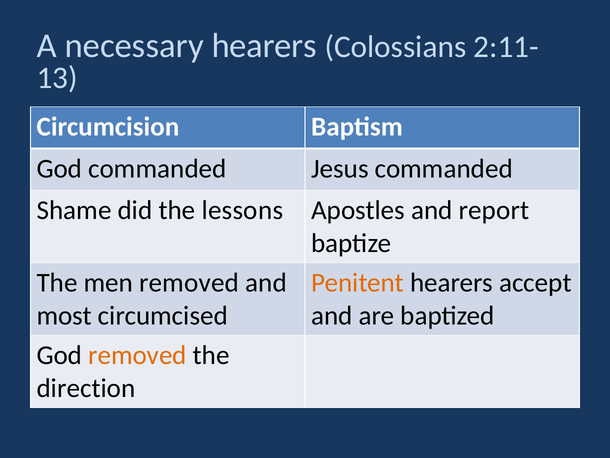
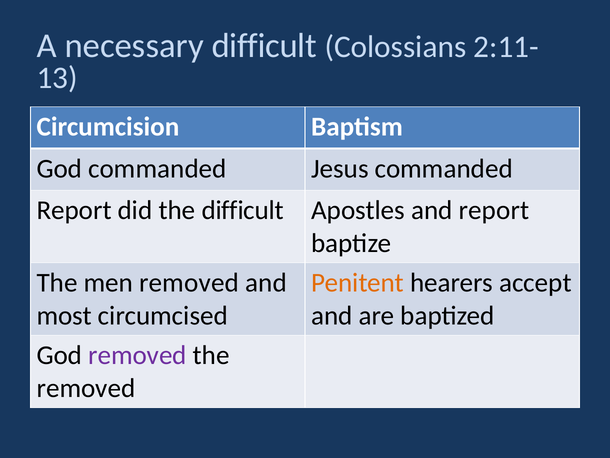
necessary hearers: hearers -> difficult (264, 46)
Shame: Shame -> Report (74, 210)
the lessons: lessons -> difficult (243, 210)
removed colour: orange -> purple (137, 355)
direction: direction -> removed (86, 388)
